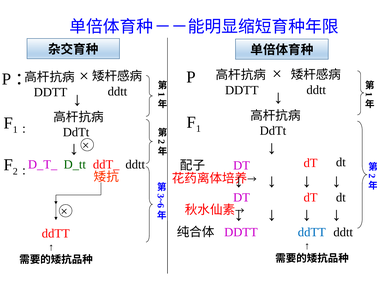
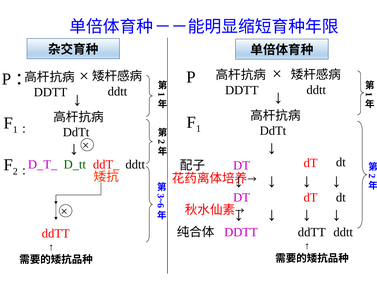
ddTT colour: blue -> black (312, 232)
